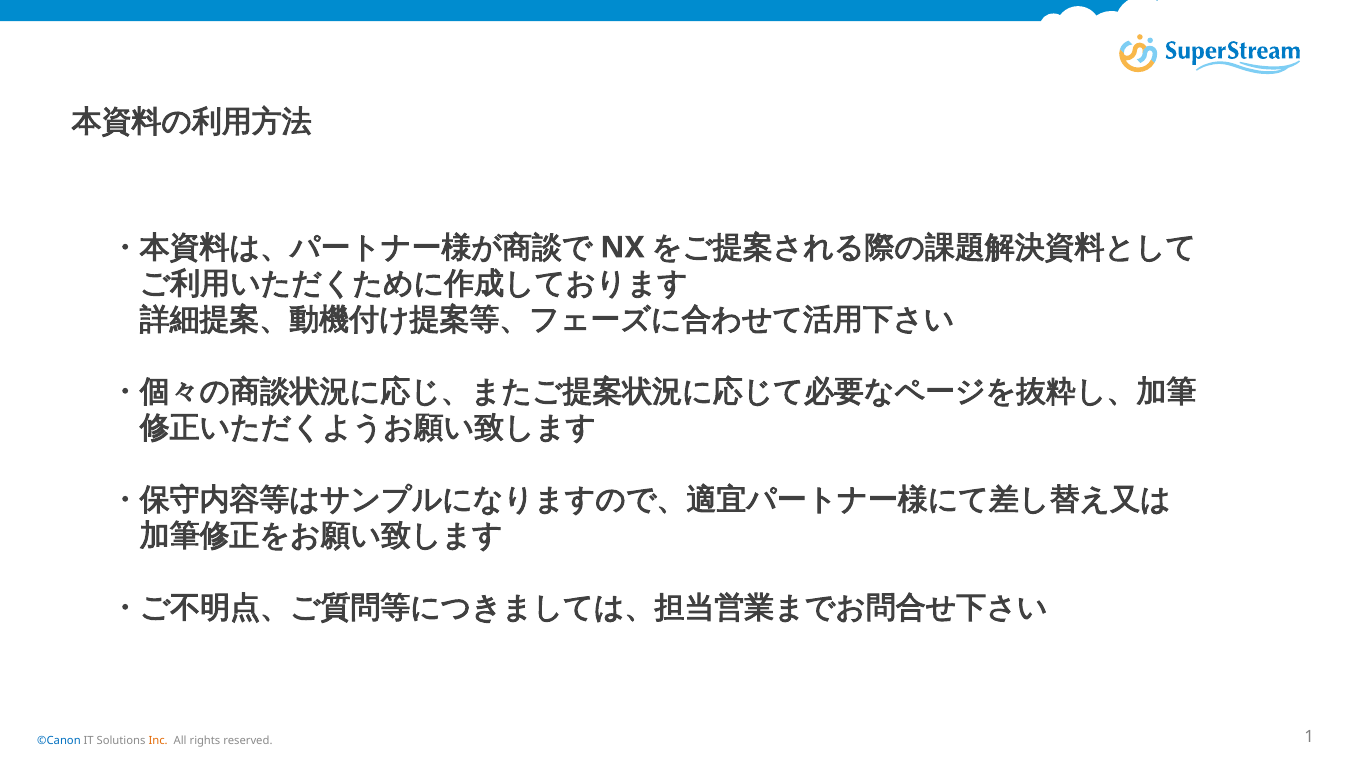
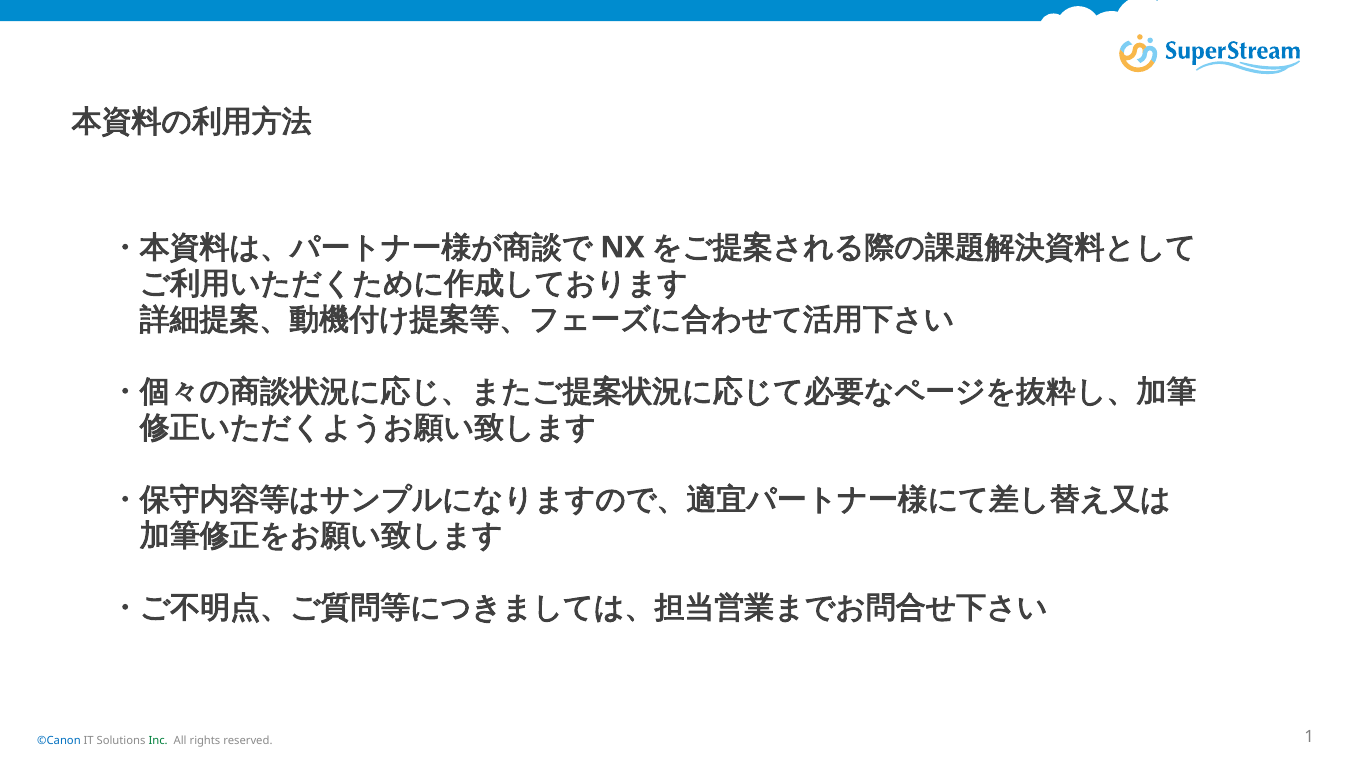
Inc colour: orange -> green (158, 741)
